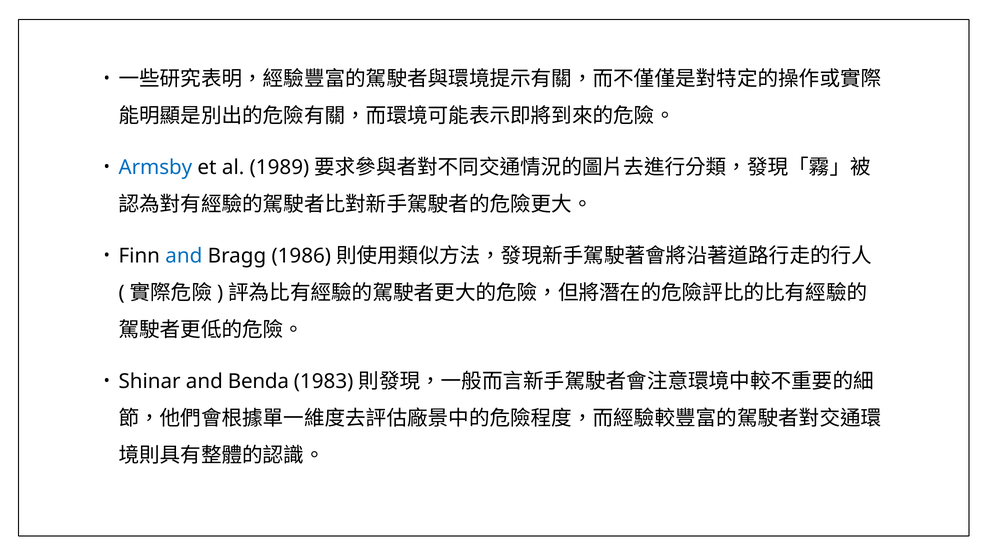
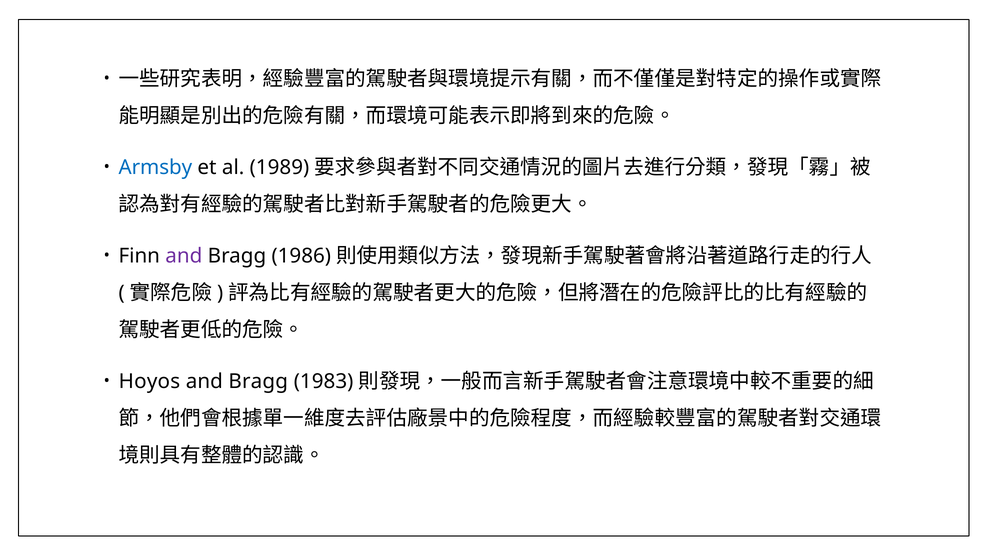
and colour: blue -> purple (184, 256)
Shinar: Shinar -> Hoyos (149, 382)
Benda: Benda -> Bragg (258, 382)
